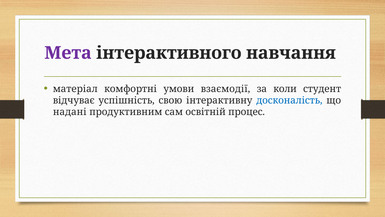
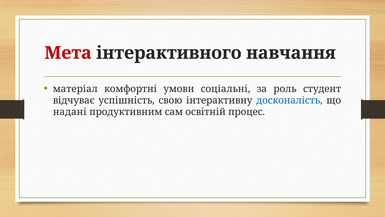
Мета colour: purple -> red (68, 53)
взаємодії: взаємодії -> соціальні (225, 89)
коли: коли -> роль (285, 89)
